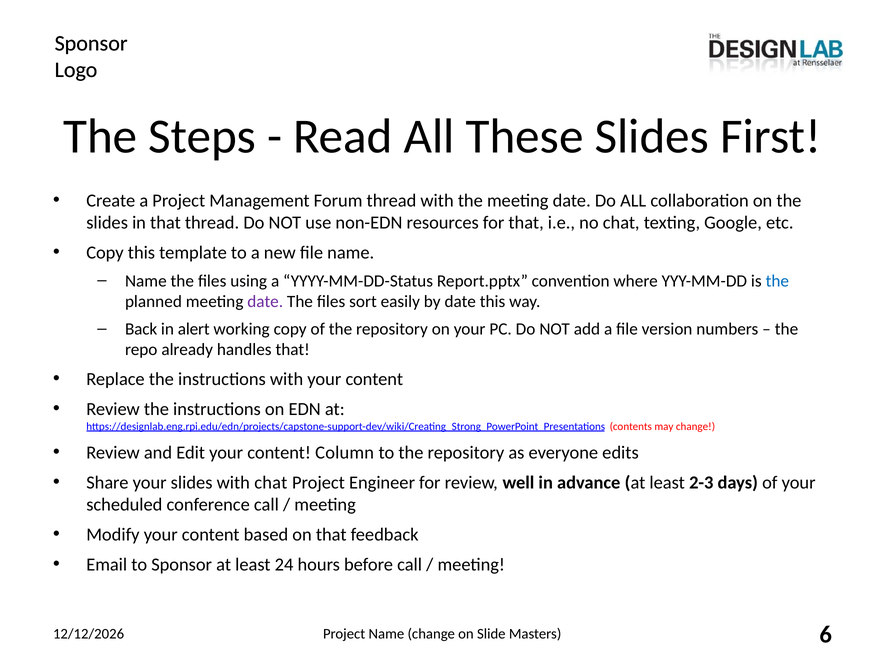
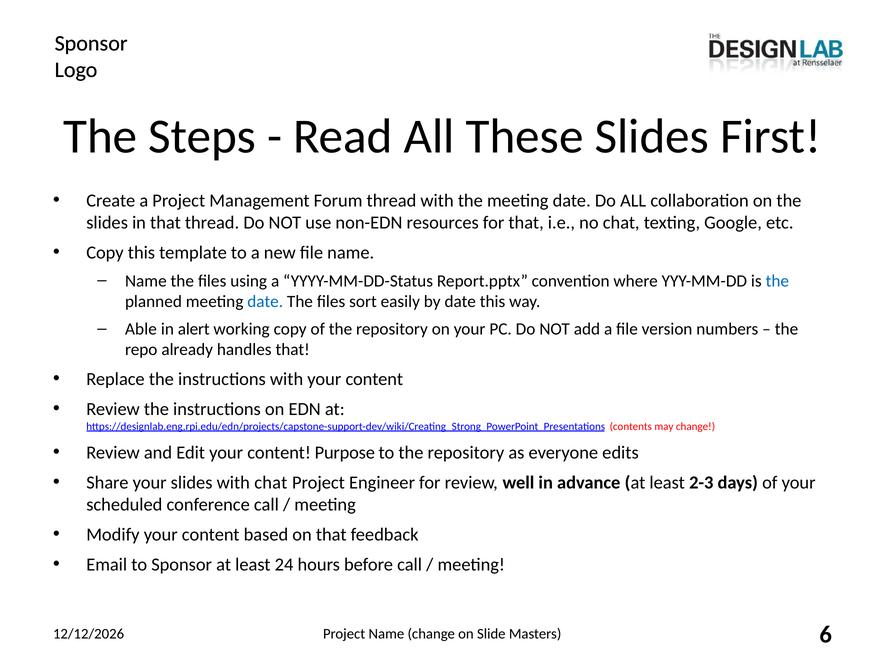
date colour: purple -> blue (265, 301)
Back: Back -> Able (141, 329)
Column: Column -> Purpose (345, 452)
